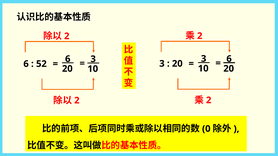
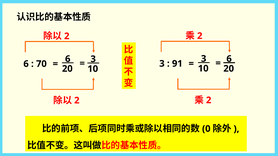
20: 20 -> 91 (177, 64)
52: 52 -> 70 (41, 64)
